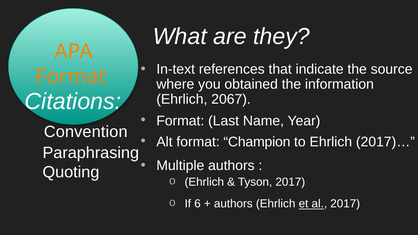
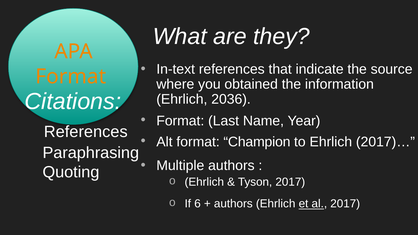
2067: 2067 -> 2036 (231, 99)
Convention: Convention -> References (86, 132)
